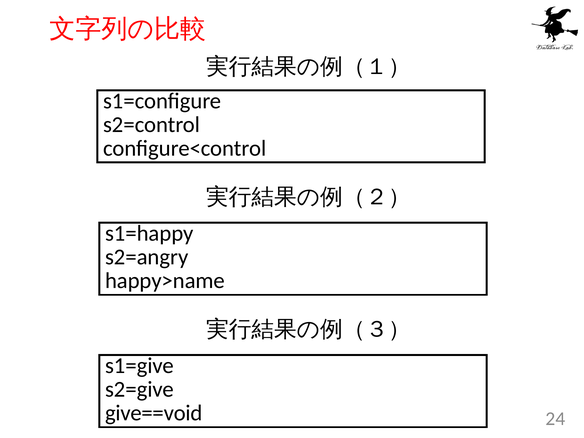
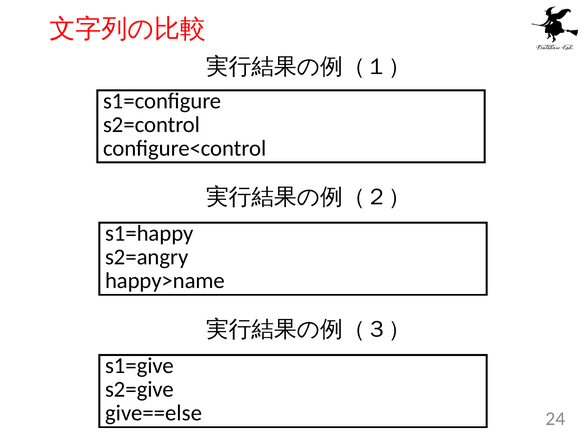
give==void: give==void -> give==else (154, 413)
